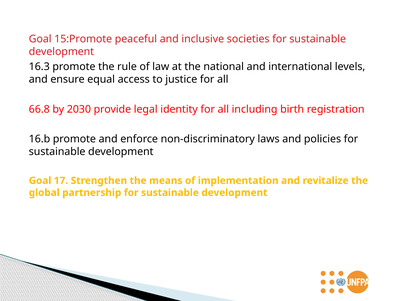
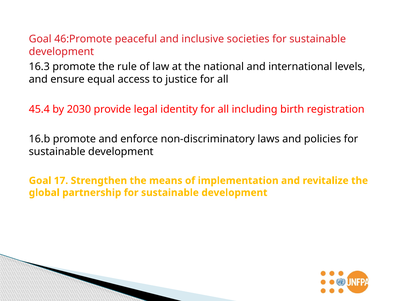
15:Promote: 15:Promote -> 46:Promote (83, 39)
66.8: 66.8 -> 45.4 (39, 109)
